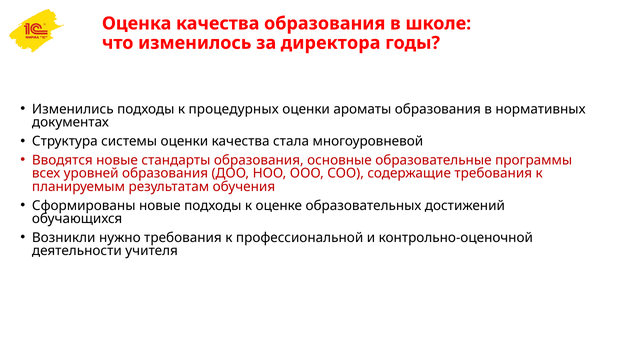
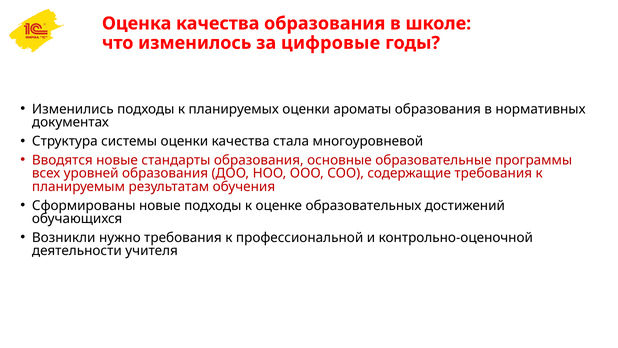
директора: директора -> цифровые (331, 43)
процедурных: процедурных -> планируемых (234, 109)
